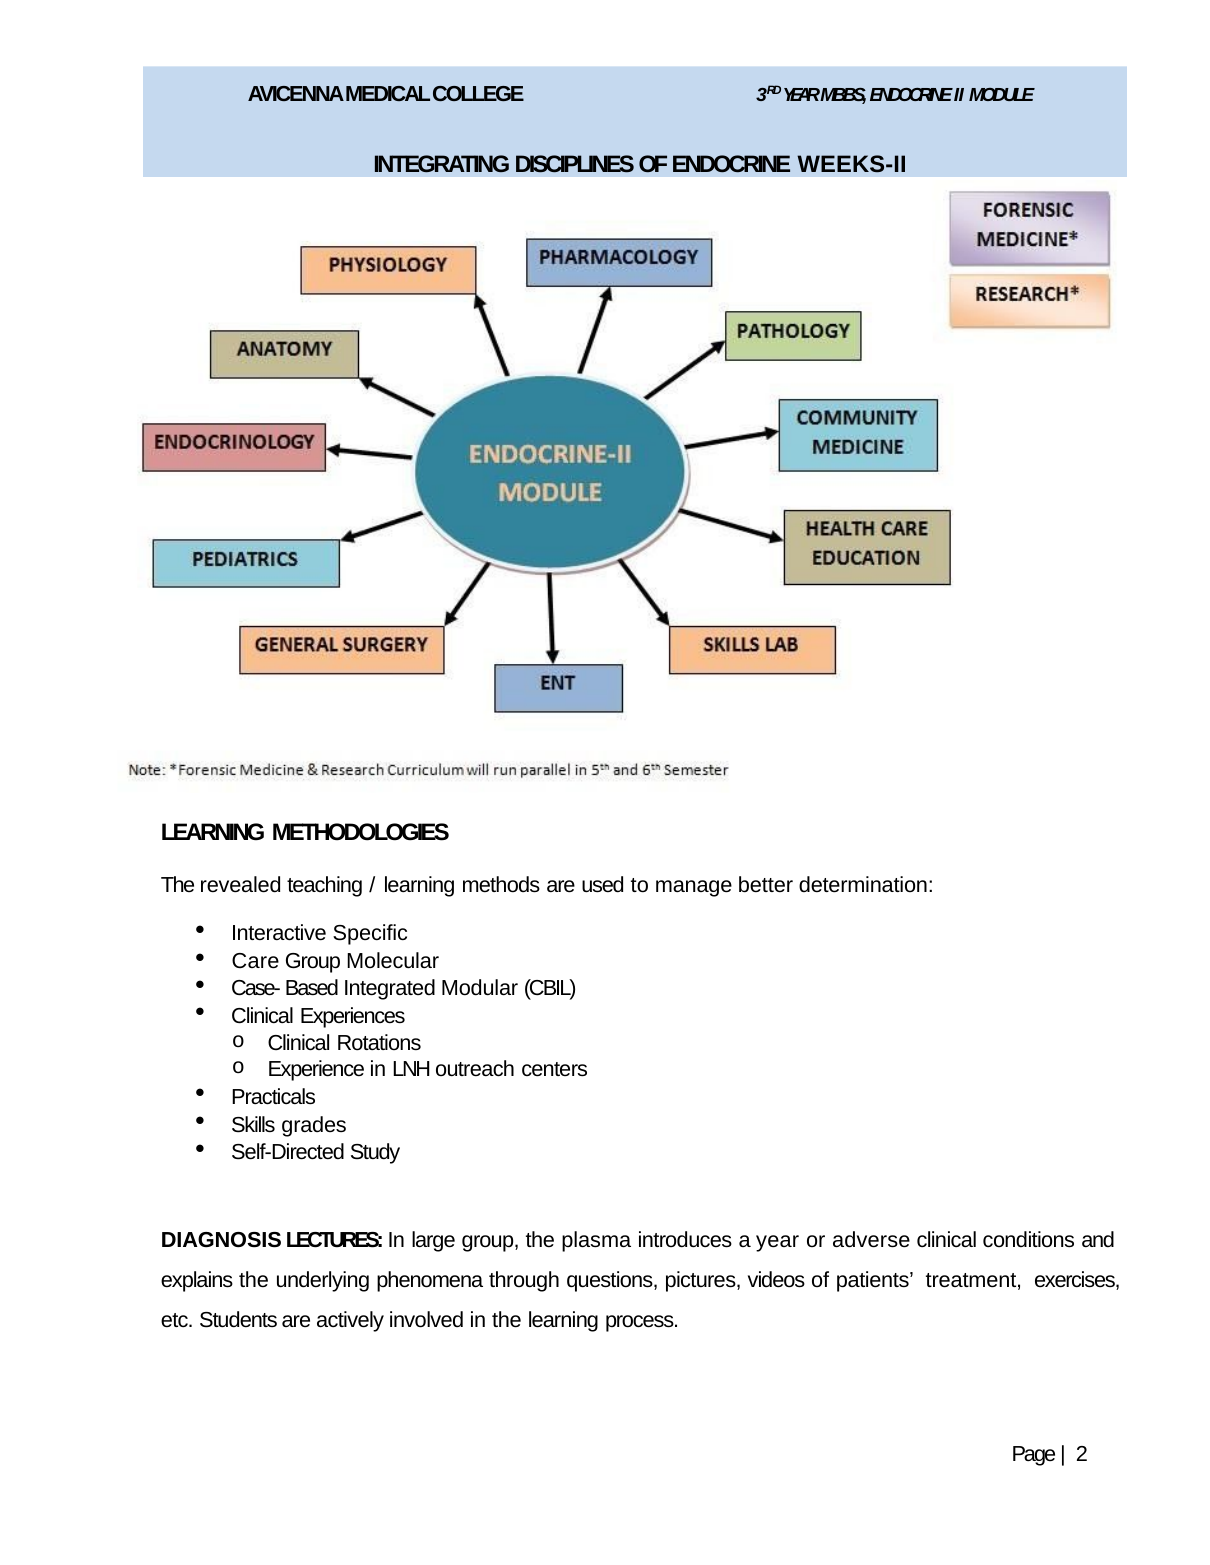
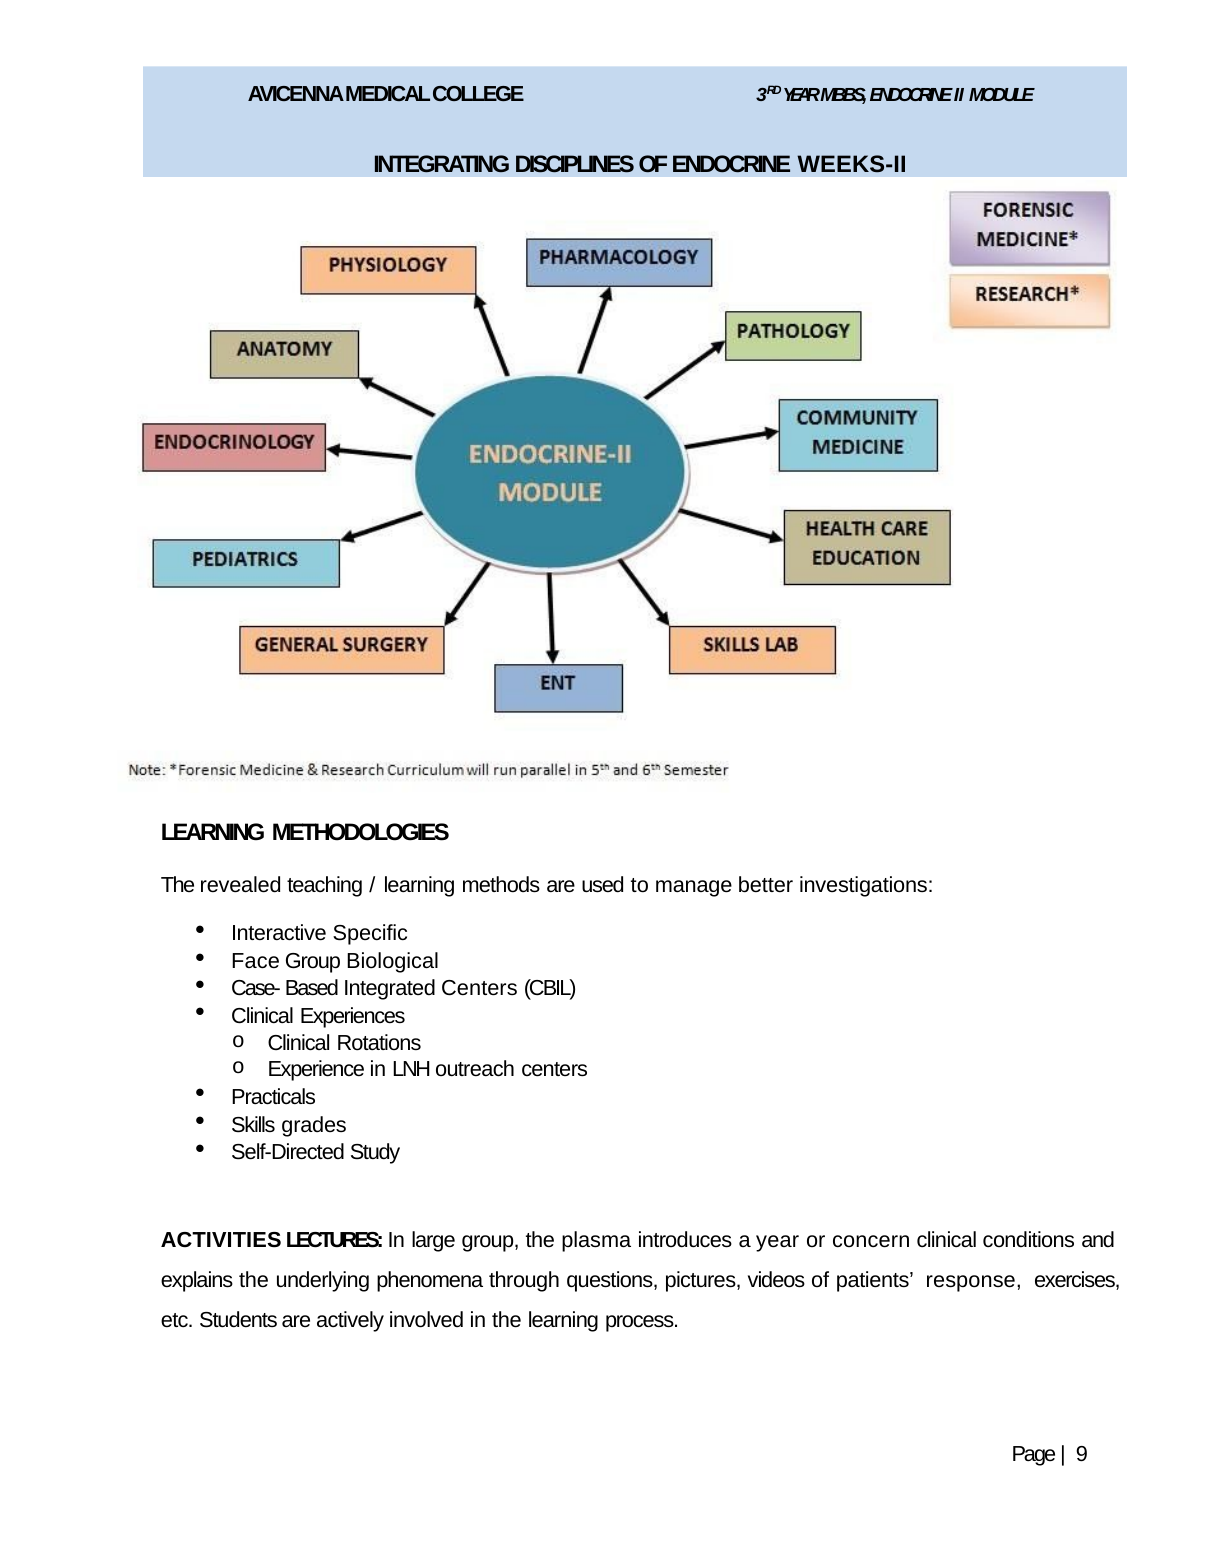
determination: determination -> investigations (866, 886)
Care: Care -> Face (256, 962)
Molecular: Molecular -> Biological (393, 962)
Integrated Modular: Modular -> Centers (479, 989)
DIAGNOSIS: DIAGNOSIS -> ACTIVITIES (221, 1241)
adverse: adverse -> concern (871, 1241)
treatment: treatment -> response (974, 1281)
2: 2 -> 9 (1082, 1455)
